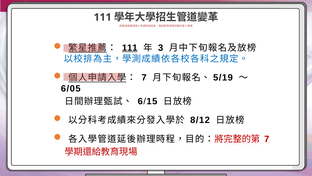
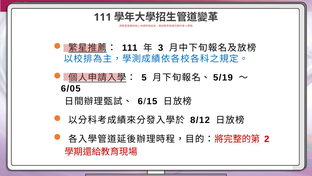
111 underline: present -> none (130, 48)
7: 7 -> 5 (144, 77)
7: 7 -> 2 (267, 139)
